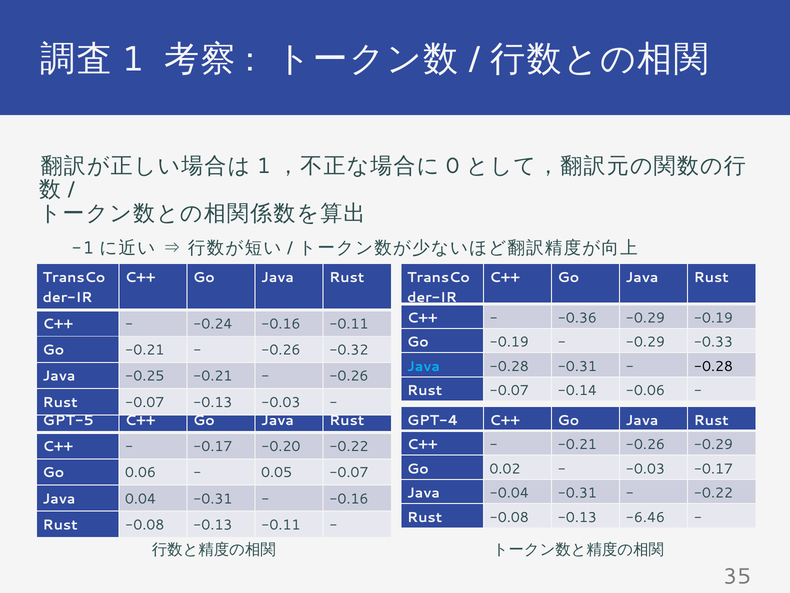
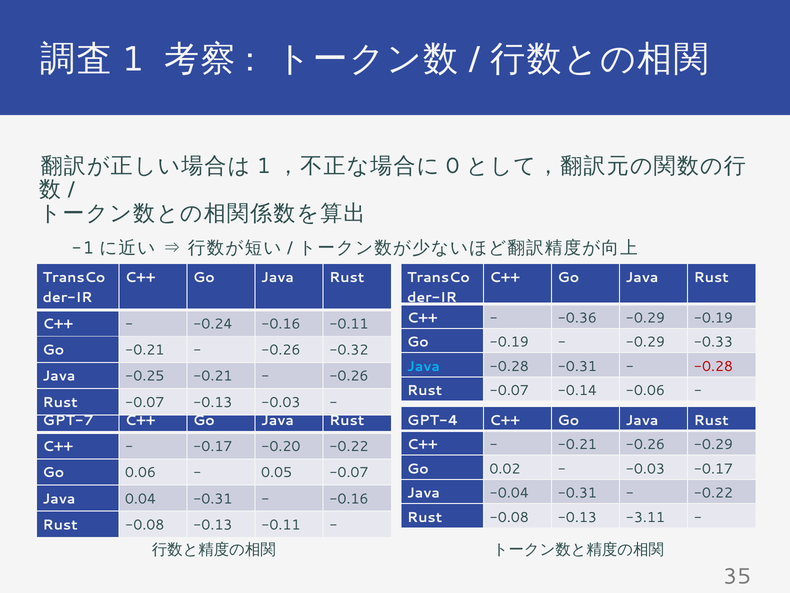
-0.28 colour: black -> red (713, 366)
GPT-5: GPT-5 -> GPT-7 (68, 420)
-6.46: -6.46 -> -3.11 (645, 517)
